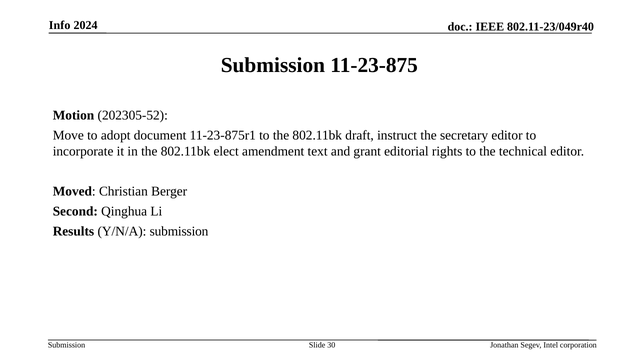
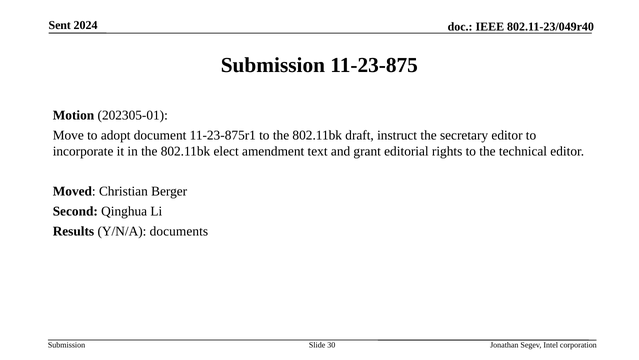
Info: Info -> Sent (60, 25)
202305-52: 202305-52 -> 202305-01 (133, 115)
Y/N/A submission: submission -> documents (179, 231)
